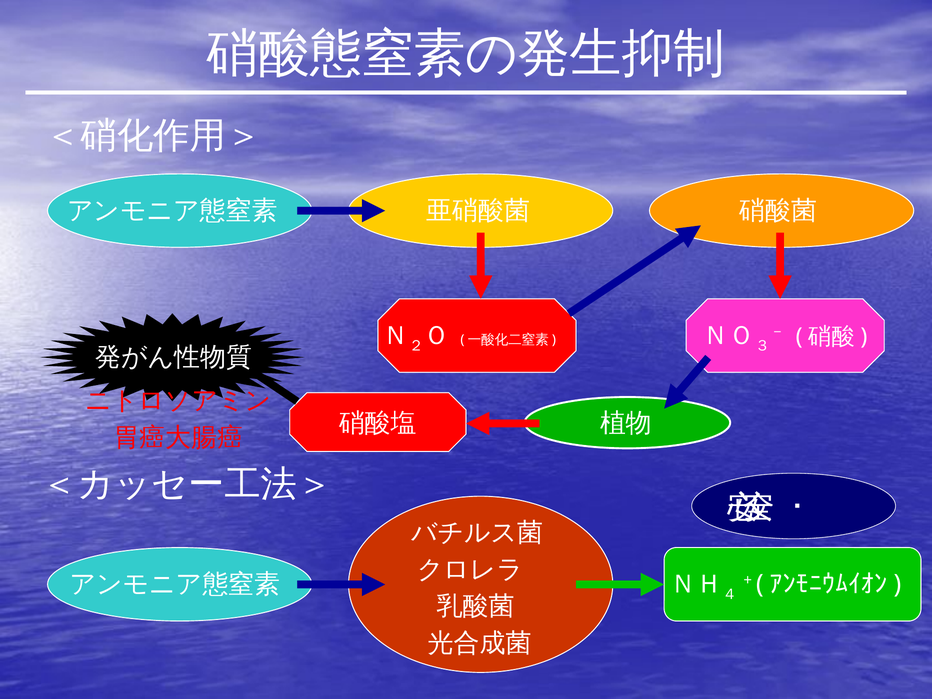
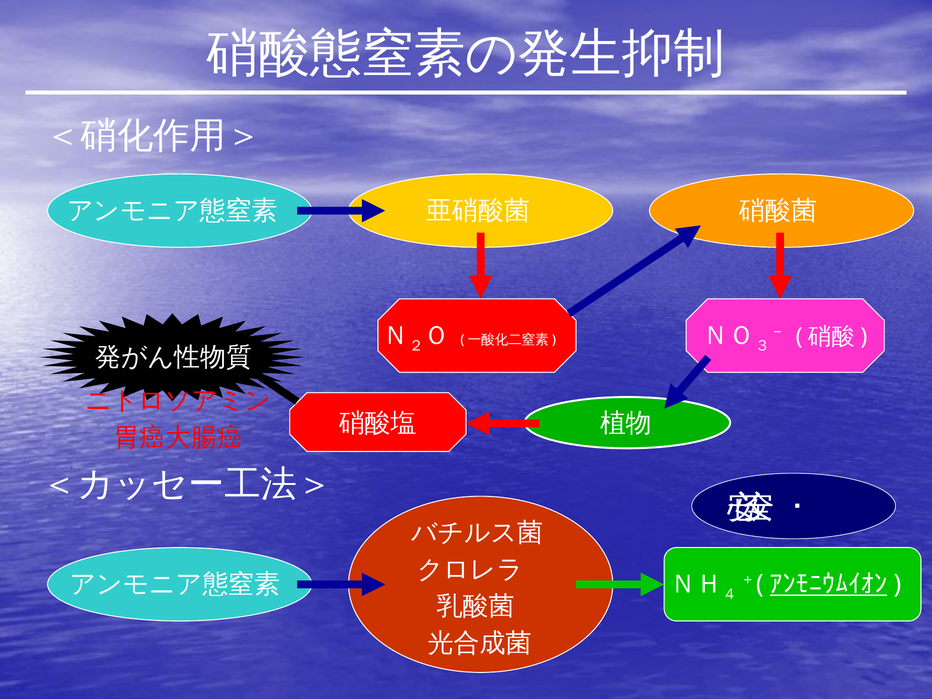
ｱﾝﾓﾆｳﾑｲｵﾝ underline: none -> present (829, 584)
